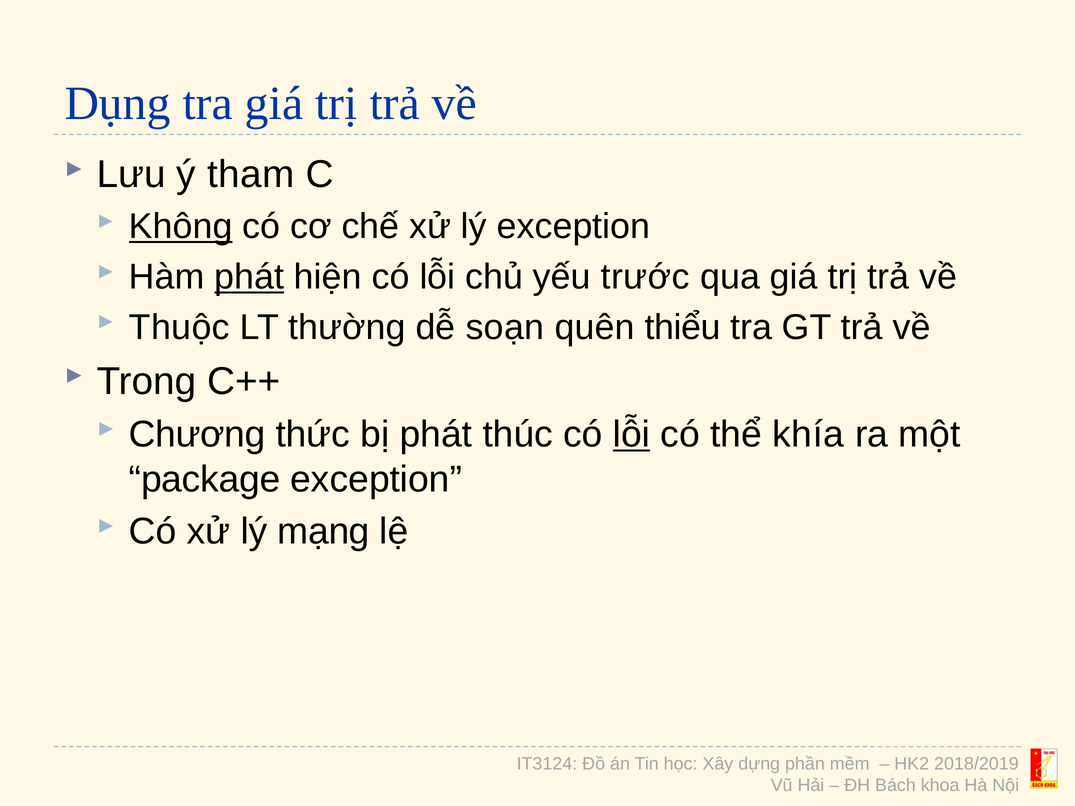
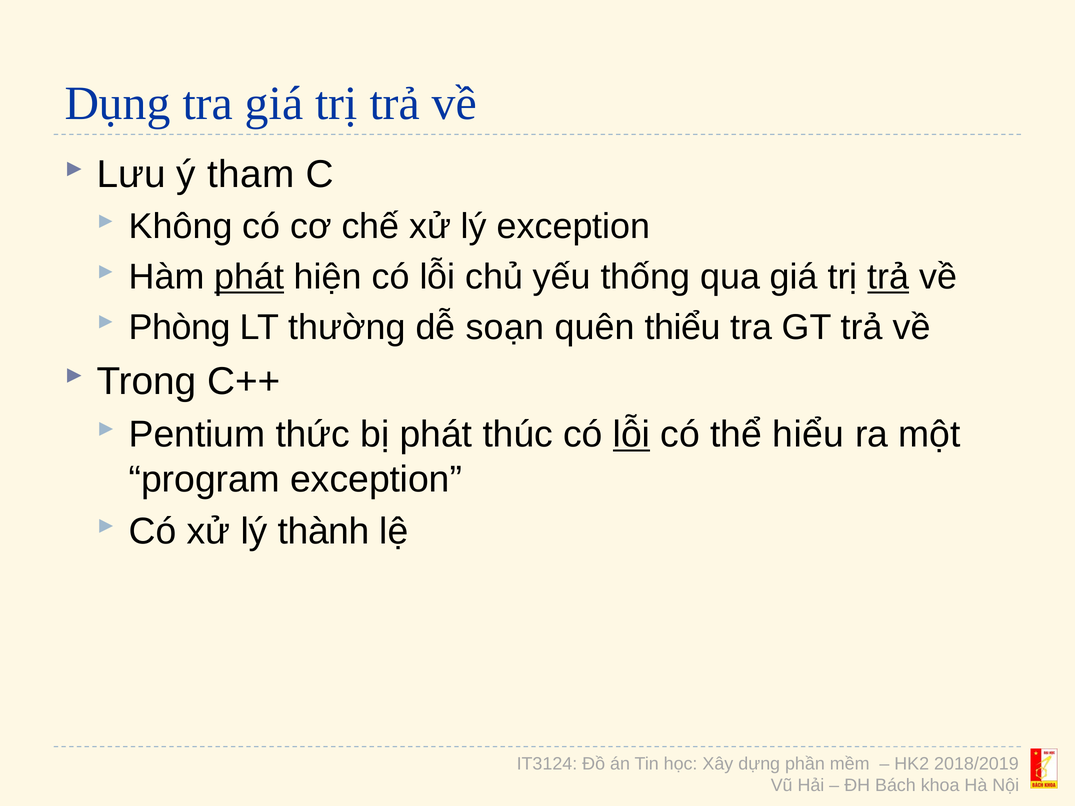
Không underline: present -> none (181, 227)
trước: trước -> thống (645, 277)
trả underline: none -> present (888, 277)
Thuộc: Thuộc -> Phòng (180, 328)
Chương: Chương -> Pentium (197, 435)
khía: khía -> hiểu (808, 435)
package: package -> program (204, 479)
mạng: mạng -> thành (324, 532)
